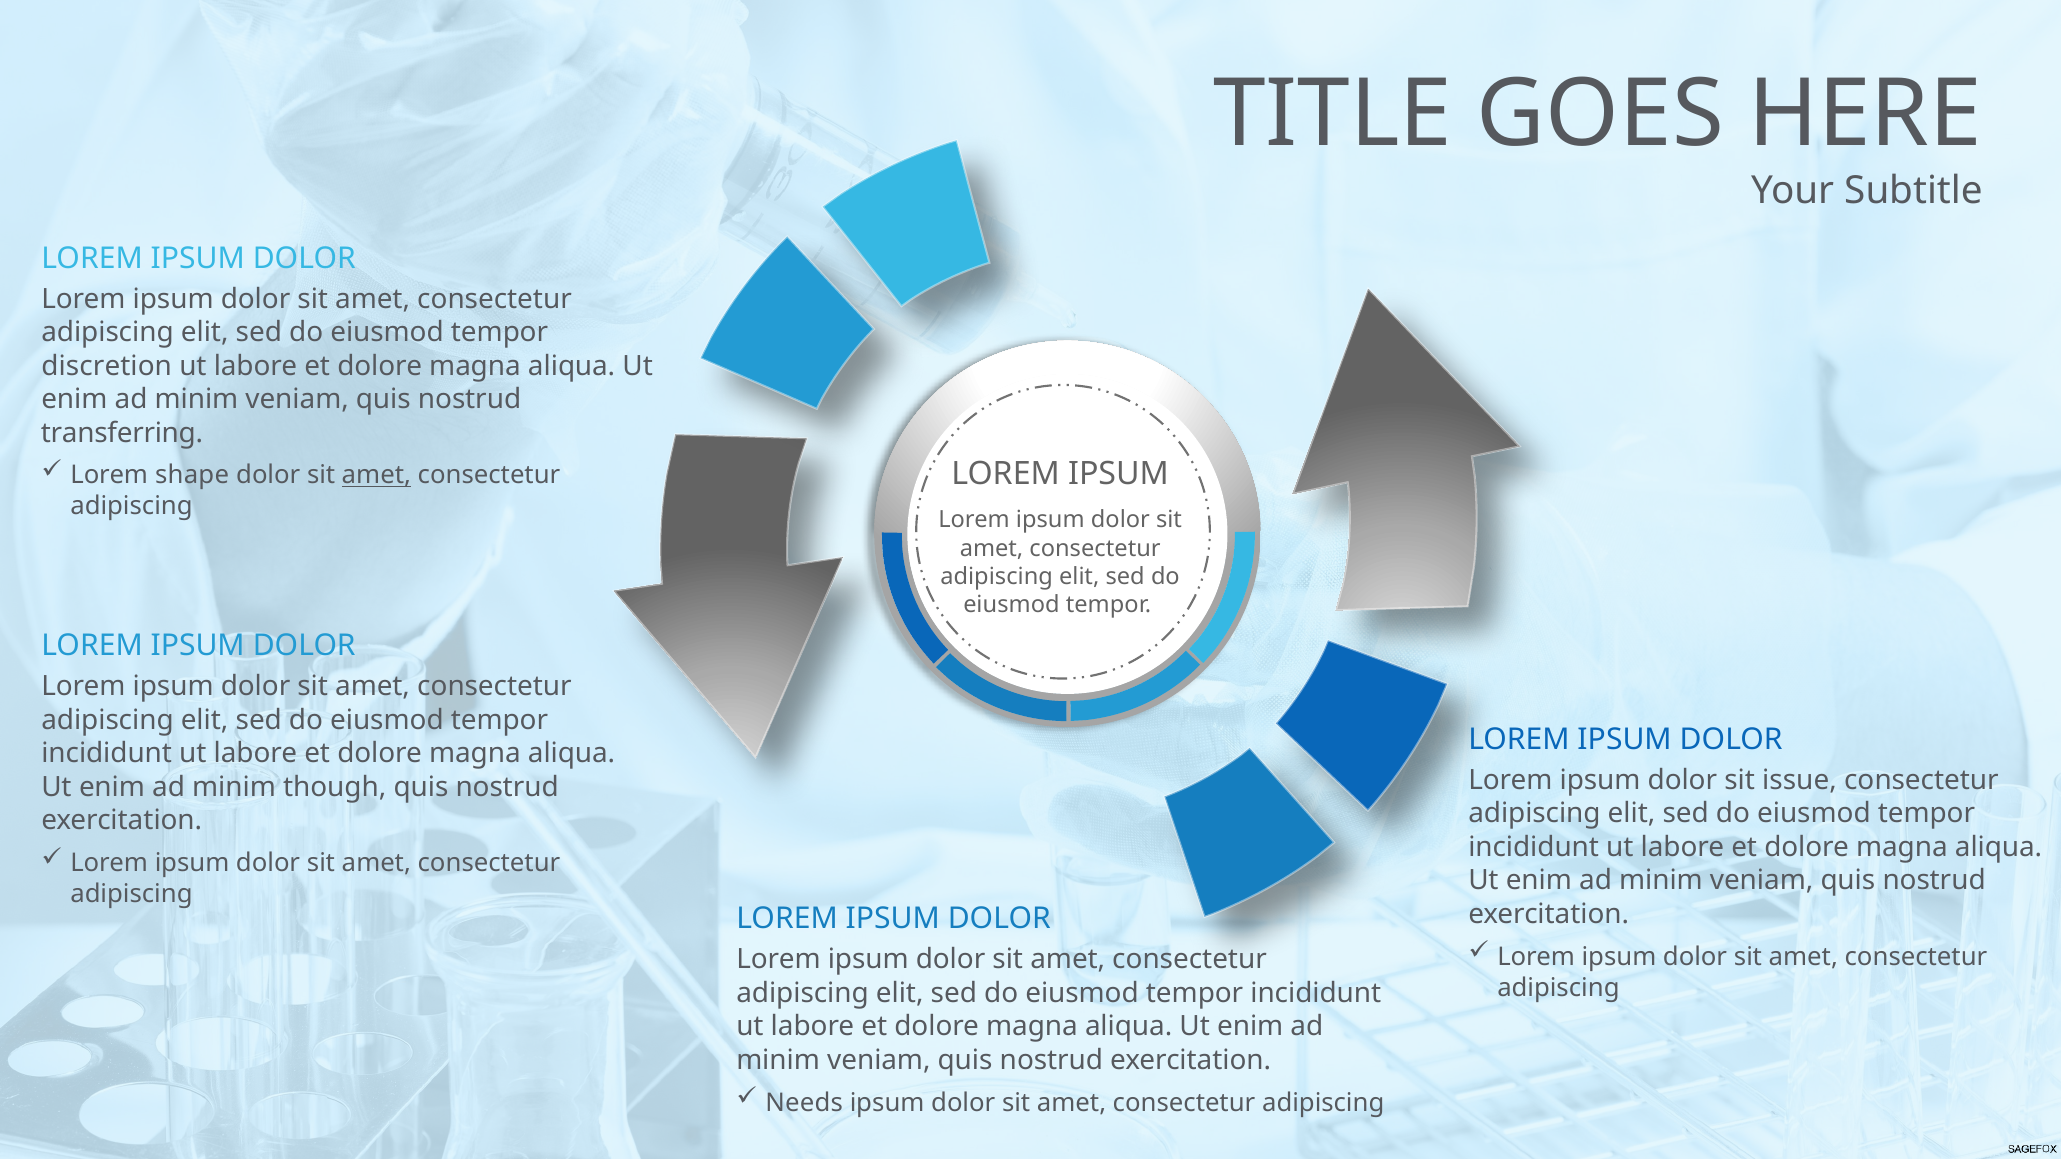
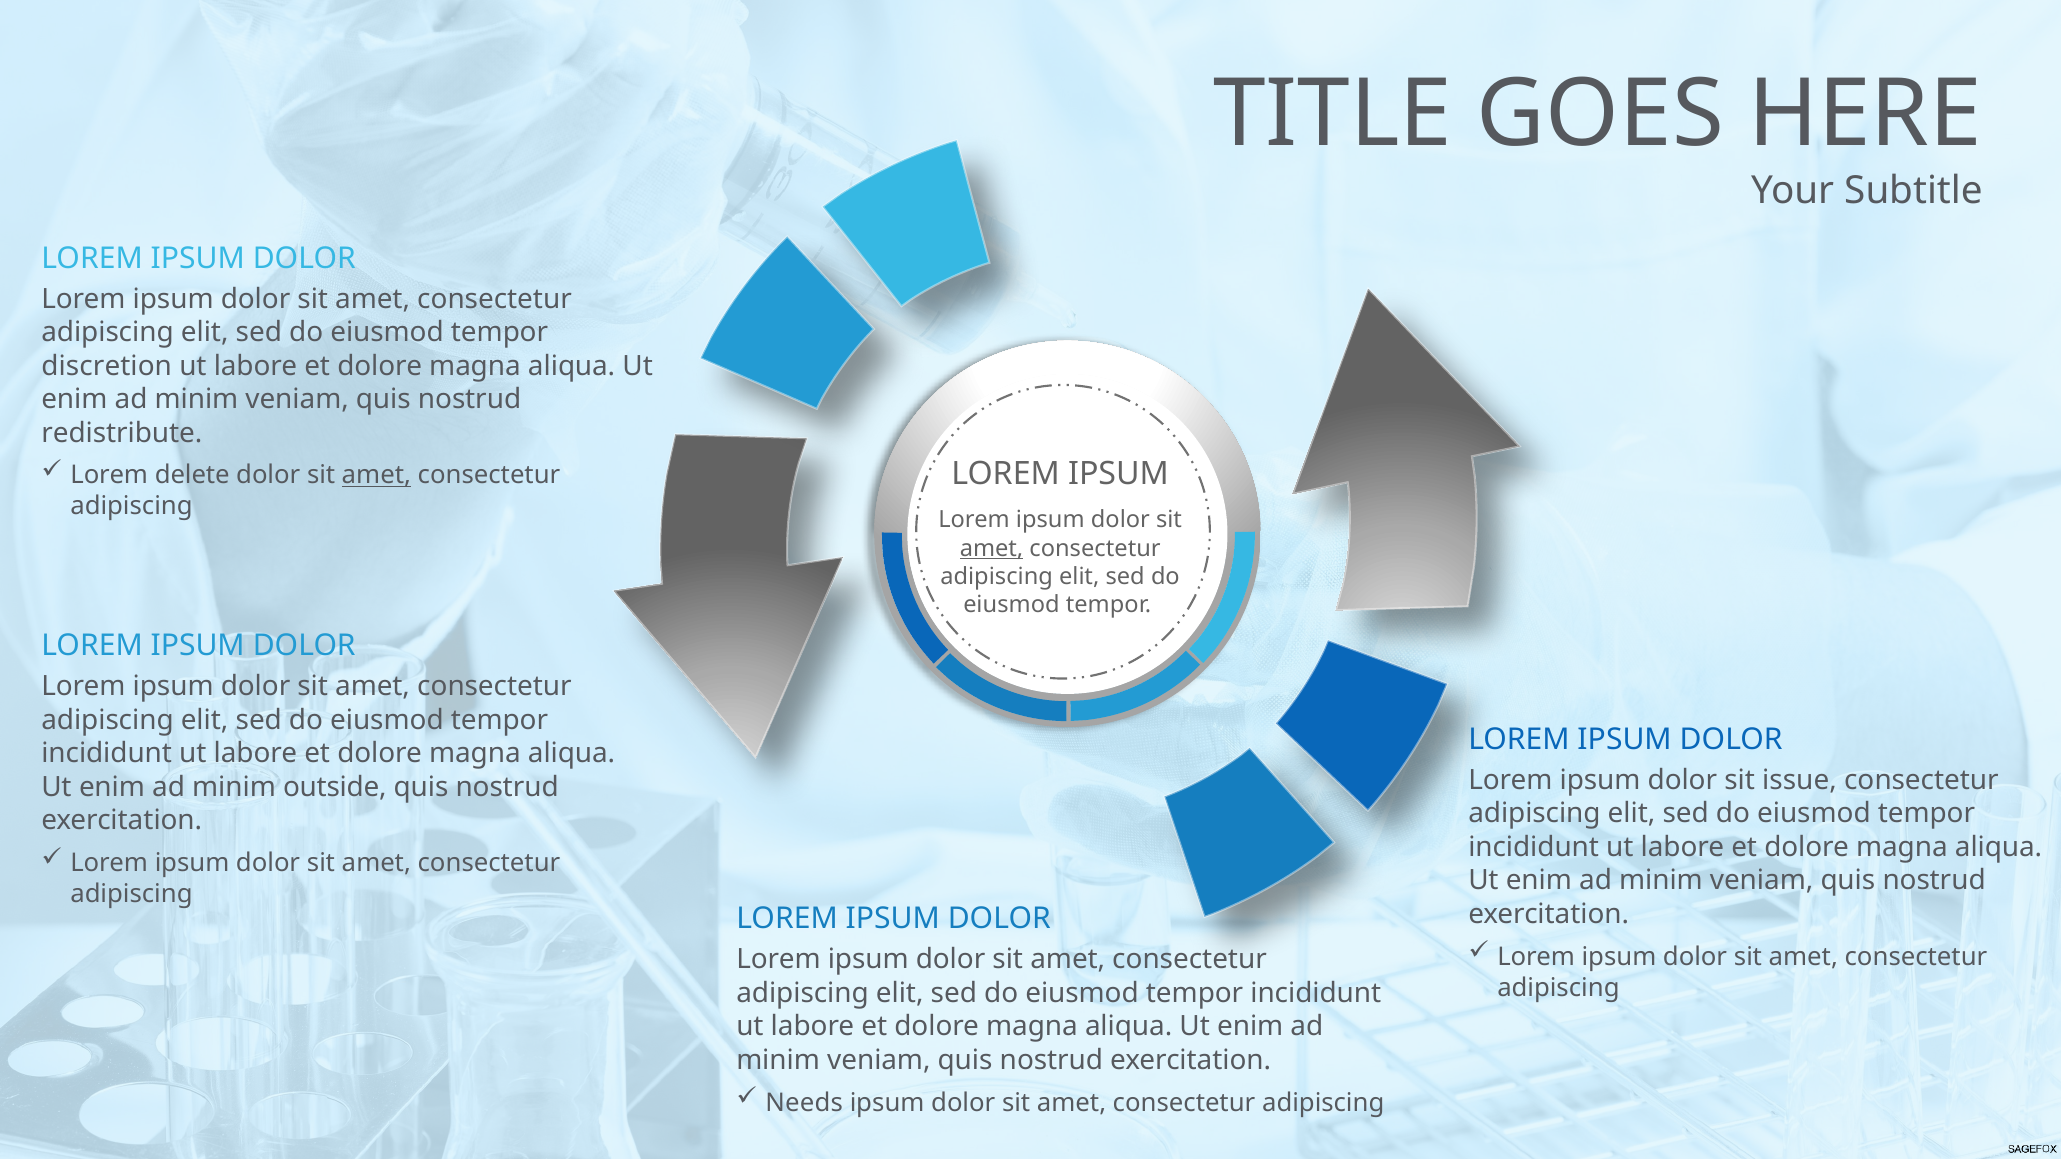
transferring: transferring -> redistribute (122, 433)
shape: shape -> delete (192, 475)
amet underline: none -> present (992, 548)
though: though -> outside (335, 787)
